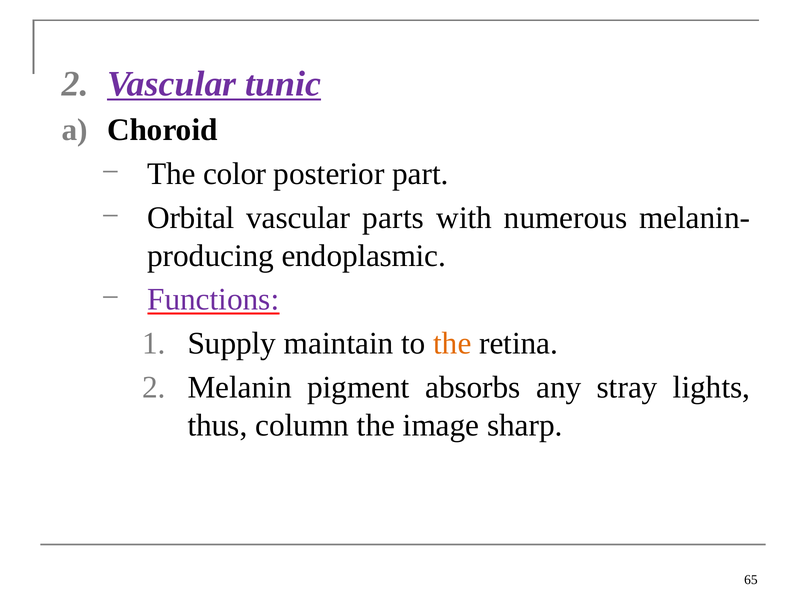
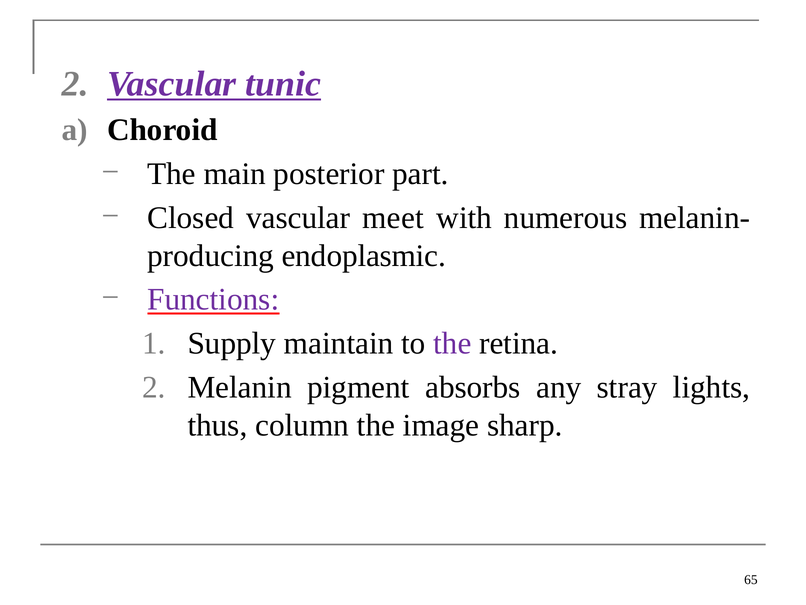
color: color -> main (235, 174)
Orbital: Orbital -> Closed (191, 218)
parts: parts -> meet (393, 218)
the colour: orange -> purple (452, 343)
